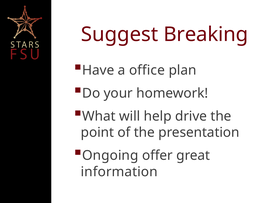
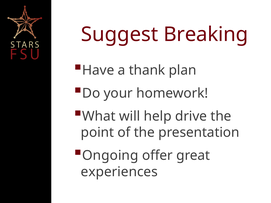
office: office -> thank (147, 70)
information: information -> experiences (119, 172)
